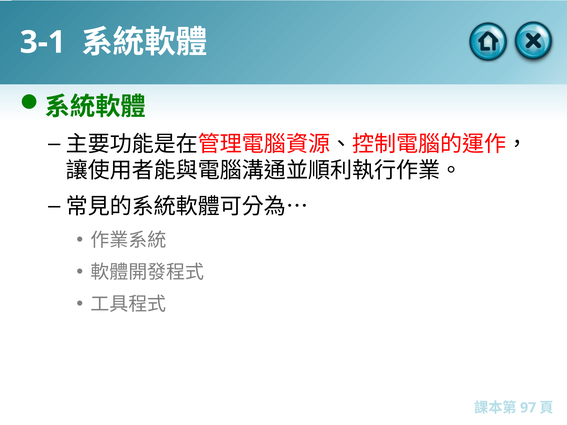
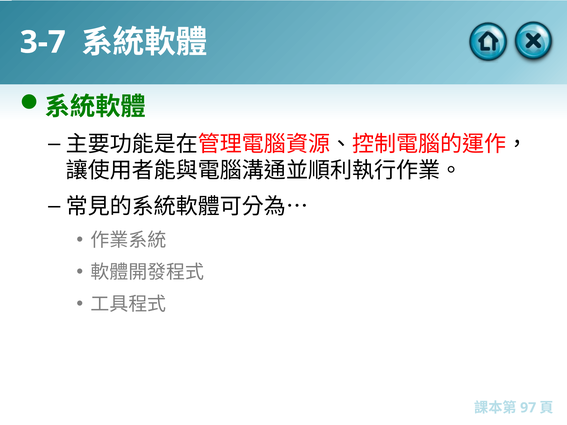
3-1: 3-1 -> 3-7 (43, 42)
